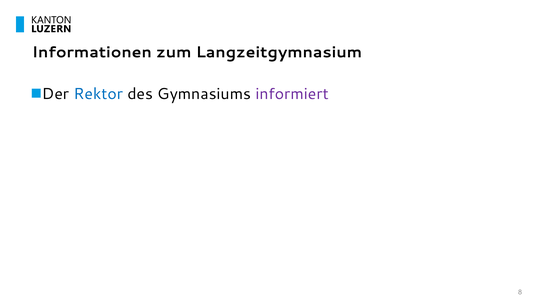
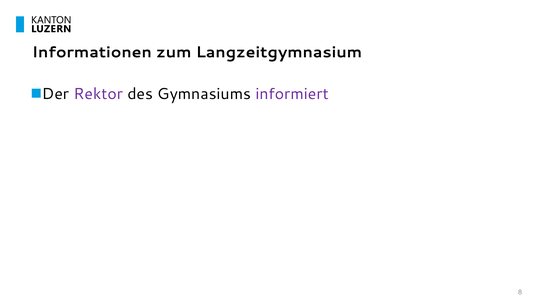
Rektor colour: blue -> purple (98, 94)
